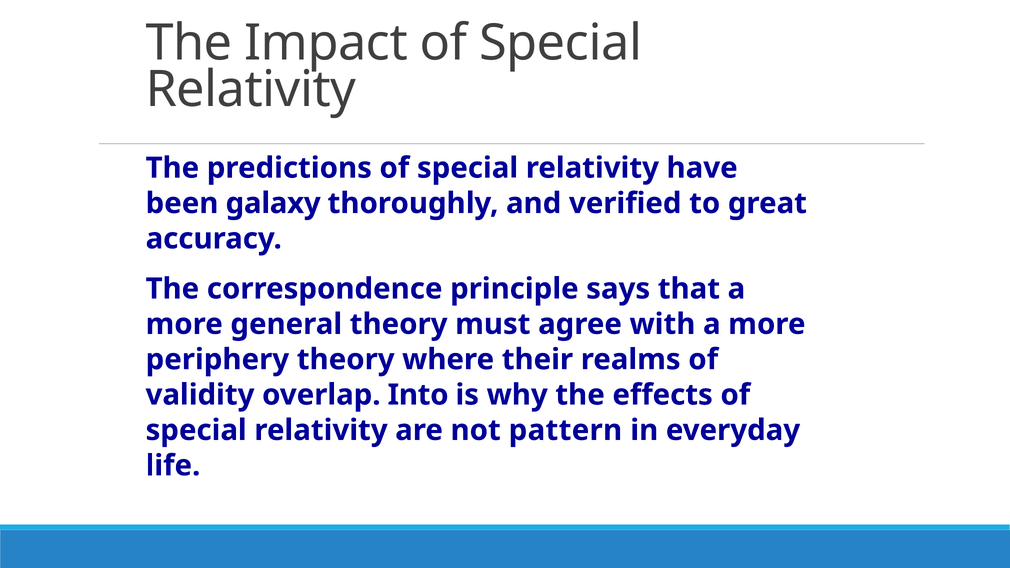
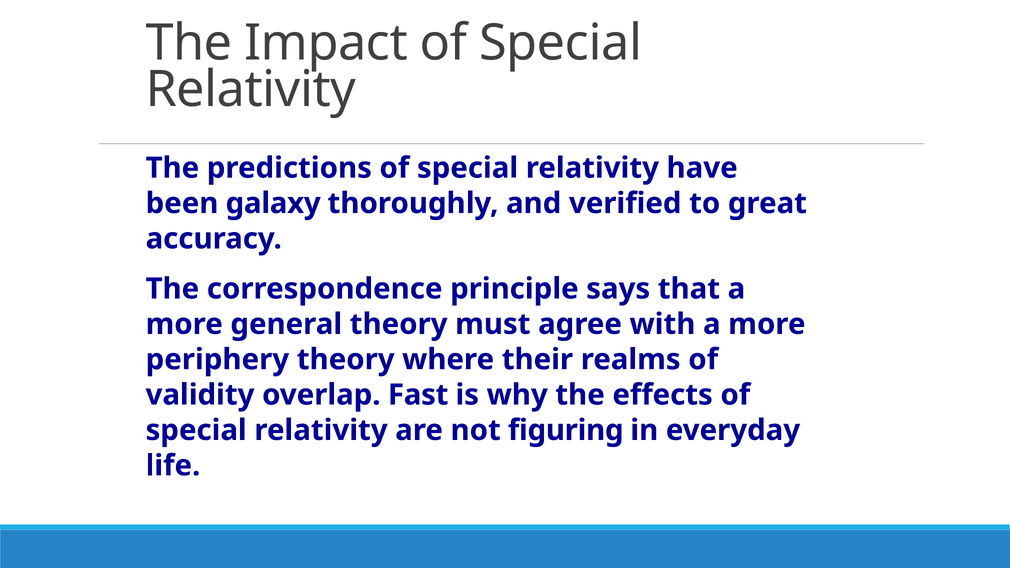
Into: Into -> Fast (418, 395)
pattern: pattern -> figuring (566, 430)
